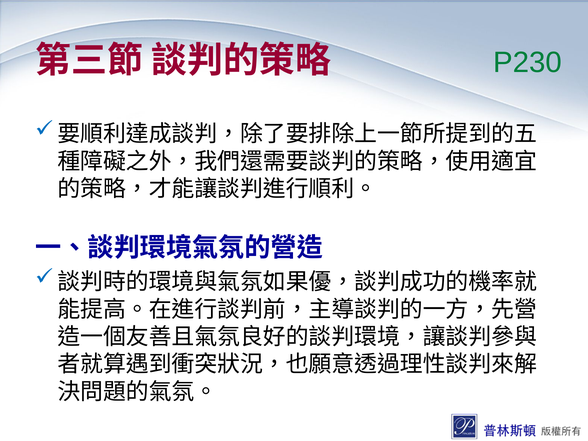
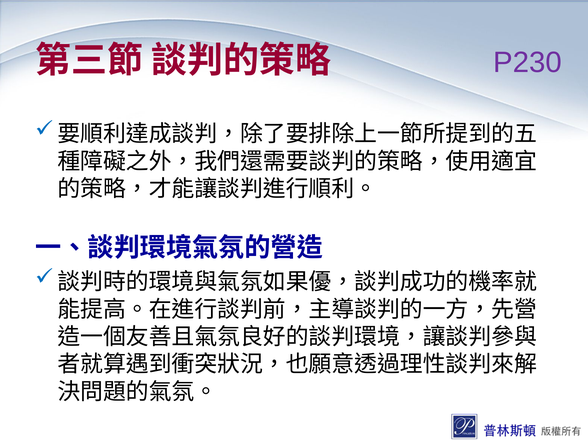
P230 colour: green -> purple (528, 63)
